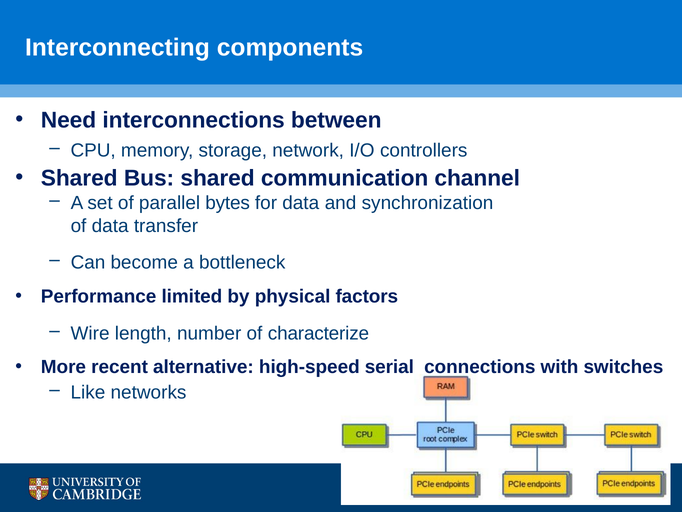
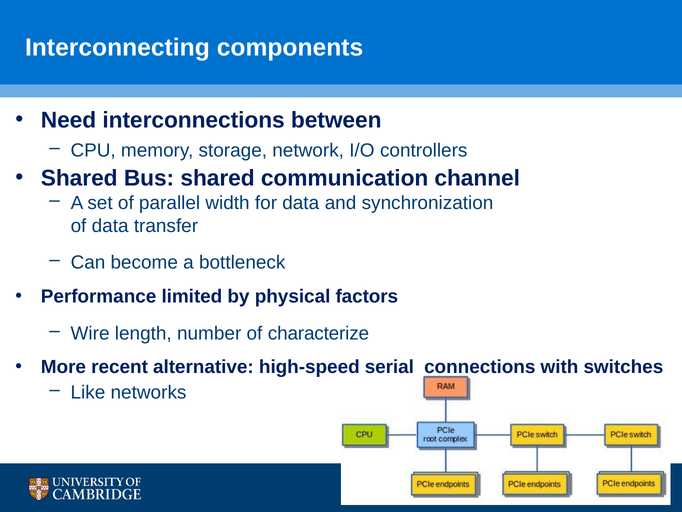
bytes: bytes -> width (228, 203)
